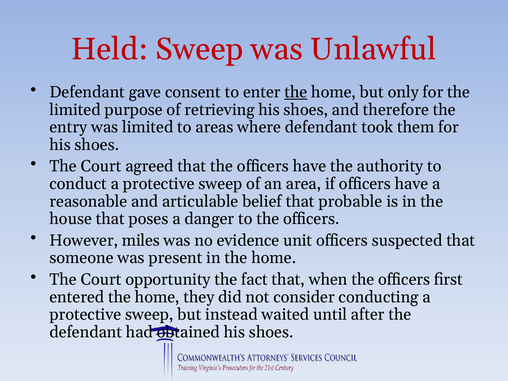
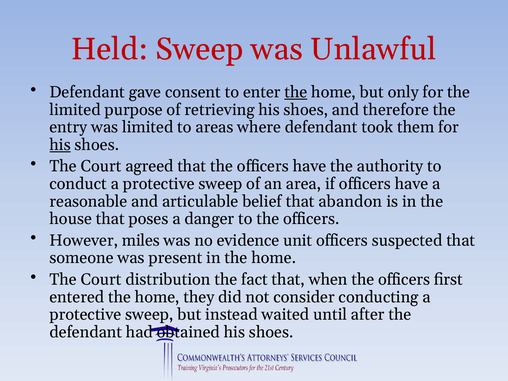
his underline: none -> present (60, 145)
probable: probable -> abandon (350, 201)
opportunity: opportunity -> distribution (168, 280)
